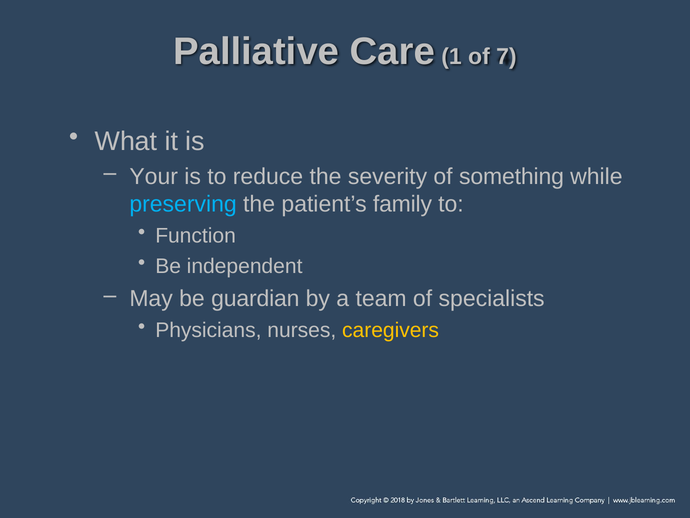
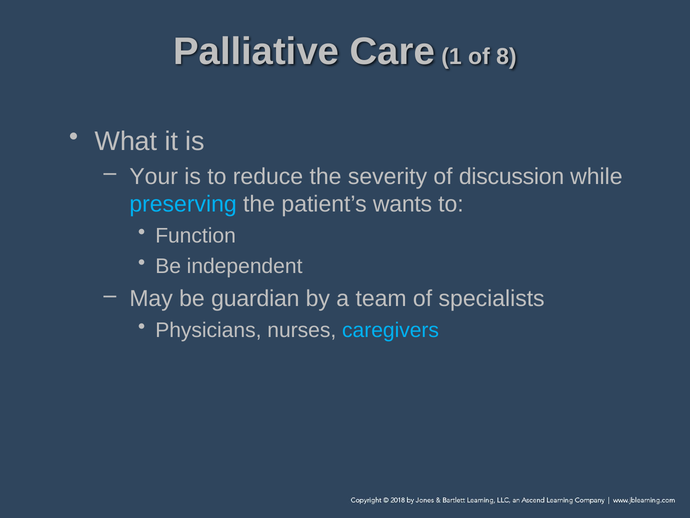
7: 7 -> 8 (506, 57)
something: something -> discussion (512, 176)
family: family -> wants (403, 204)
caregivers colour: yellow -> light blue (391, 330)
